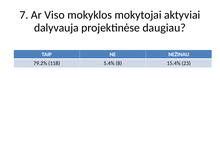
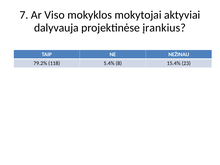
daugiau: daugiau -> įrankius (164, 28)
